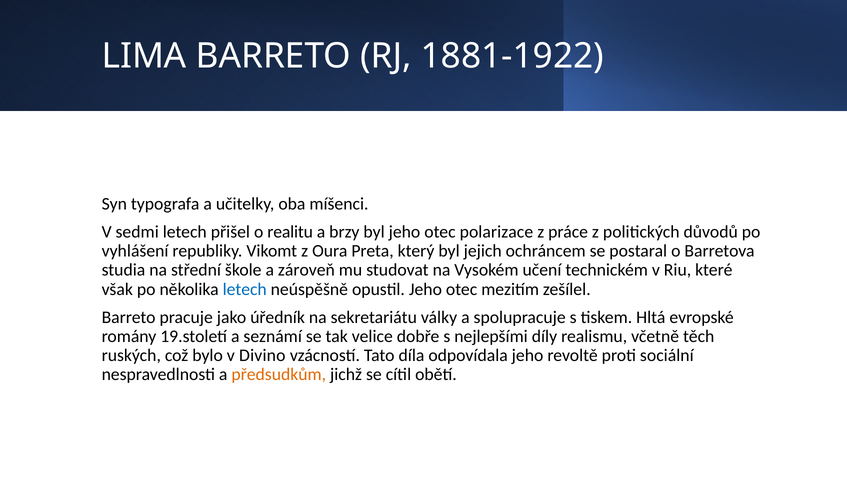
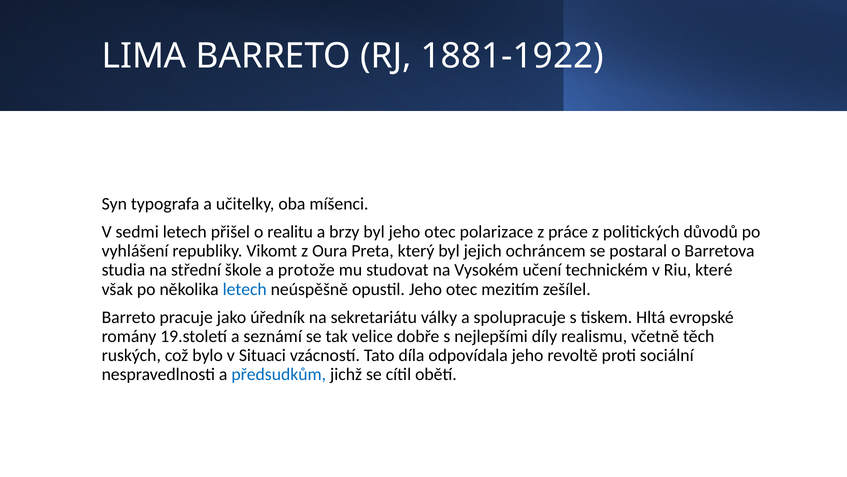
zároveň: zároveň -> protože (306, 270)
Divino: Divino -> Situaci (262, 355)
předsudkům colour: orange -> blue (279, 374)
